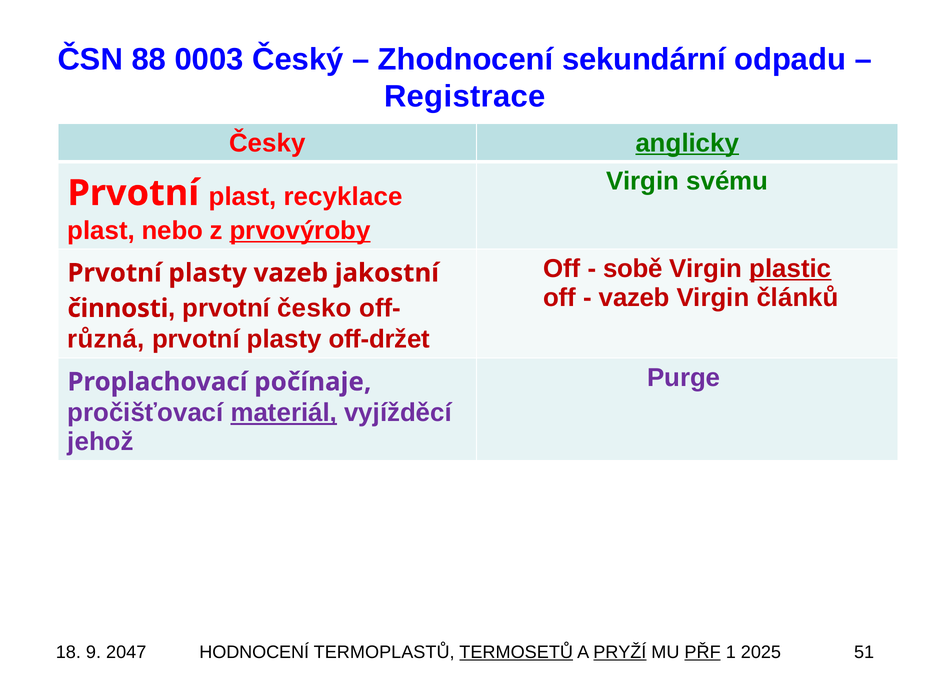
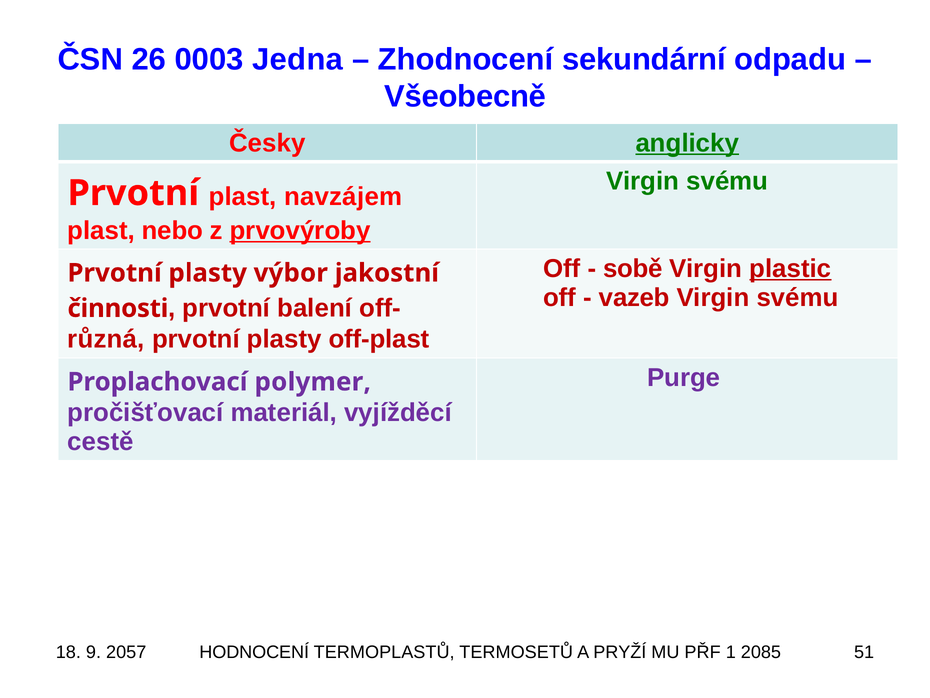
88: 88 -> 26 (149, 59)
Český: Český -> Jedna (298, 59)
Registrace: Registrace -> Všeobecně (465, 96)
recyklace: recyklace -> navzájem (343, 196)
plasty vazeb: vazeb -> výbor (291, 273)
článků: článků -> svému (798, 297)
česko: česko -> balení (315, 308)
off-držet: off-držet -> off-plast (379, 339)
počínaje: počínaje -> polymer (313, 382)
materiál underline: present -> none (284, 413)
jehož: jehož -> cestě (100, 441)
2047: 2047 -> 2057 (126, 652)
TERMOSETŮ underline: present -> none (516, 652)
PRYŽÍ underline: present -> none (620, 652)
PŘF underline: present -> none (703, 652)
2025: 2025 -> 2085 (761, 652)
